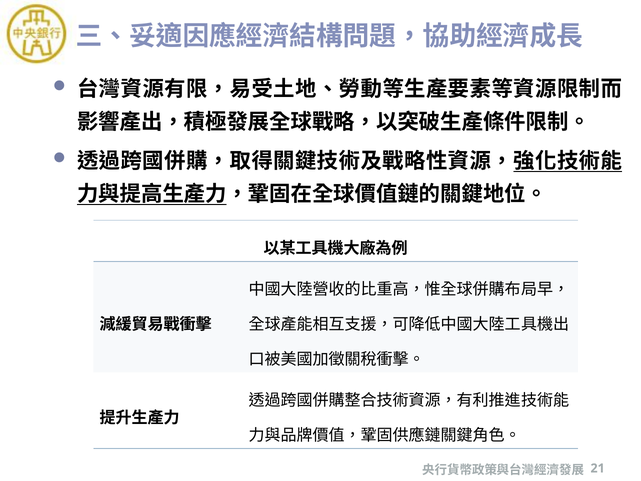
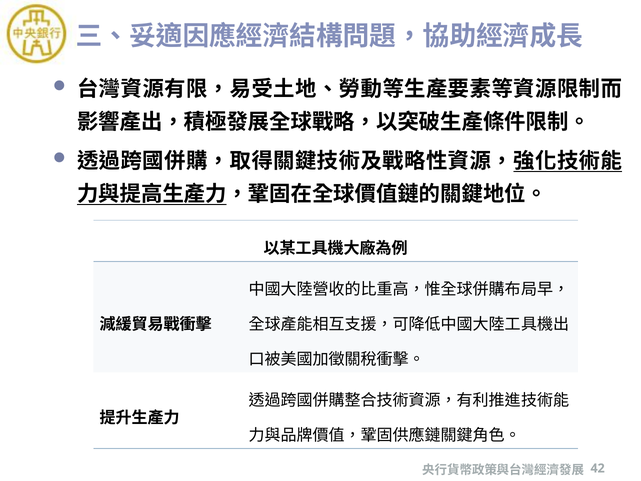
21: 21 -> 42 (598, 468)
